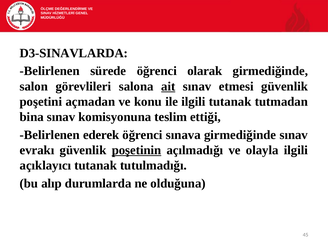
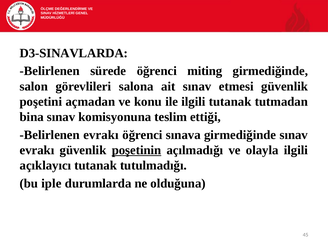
olarak: olarak -> miting (205, 71)
ait underline: present -> none (168, 86)
Belirlenen ederek: ederek -> evrakı (101, 135)
alıp: alıp -> iple (51, 183)
